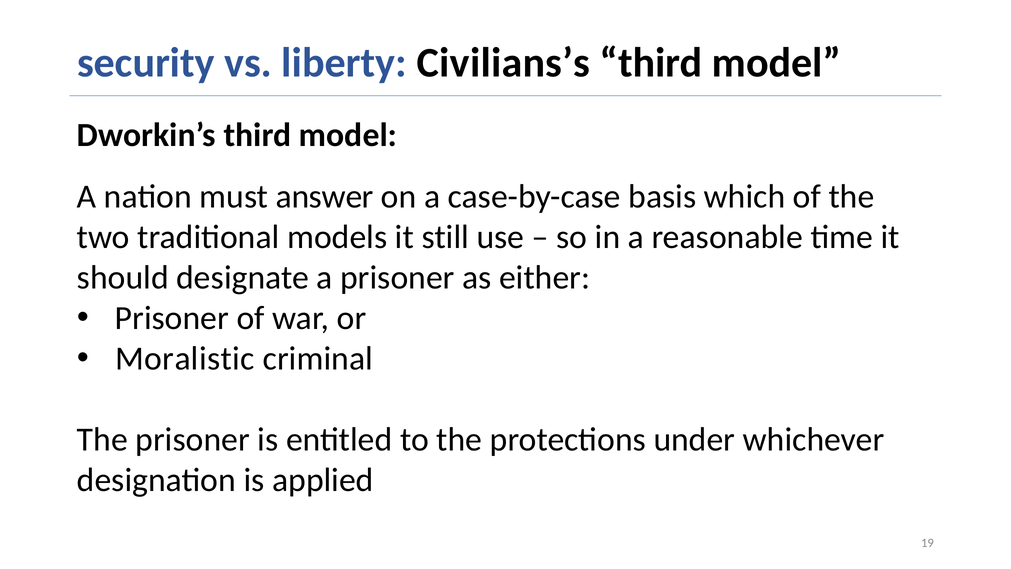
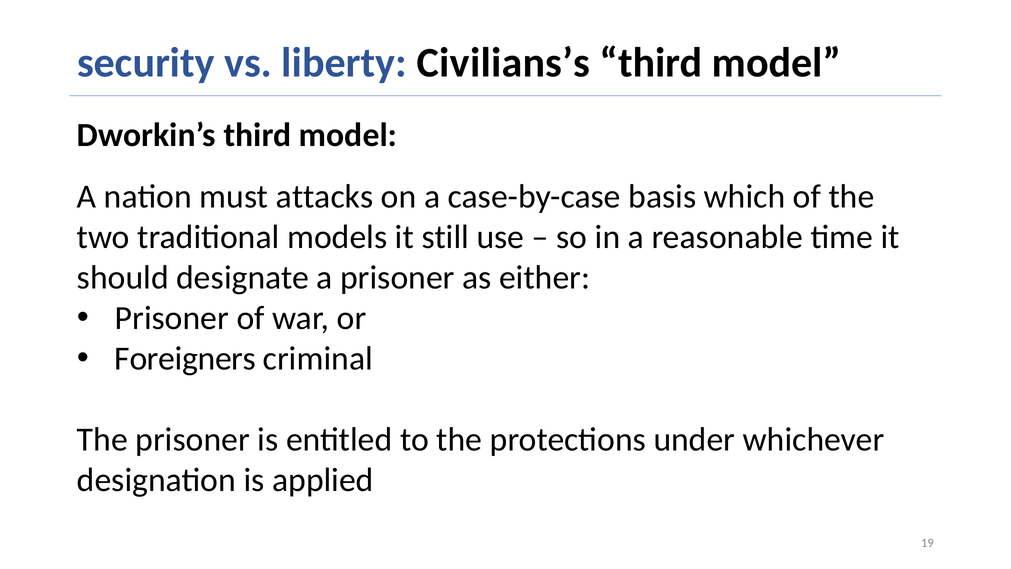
answer: answer -> attacks (325, 197)
Moralistic: Moralistic -> Foreigners (185, 358)
